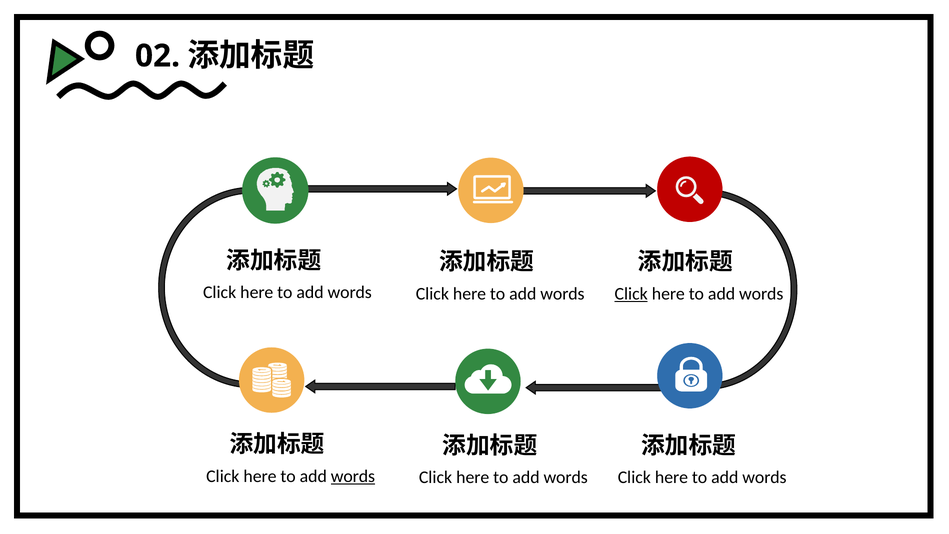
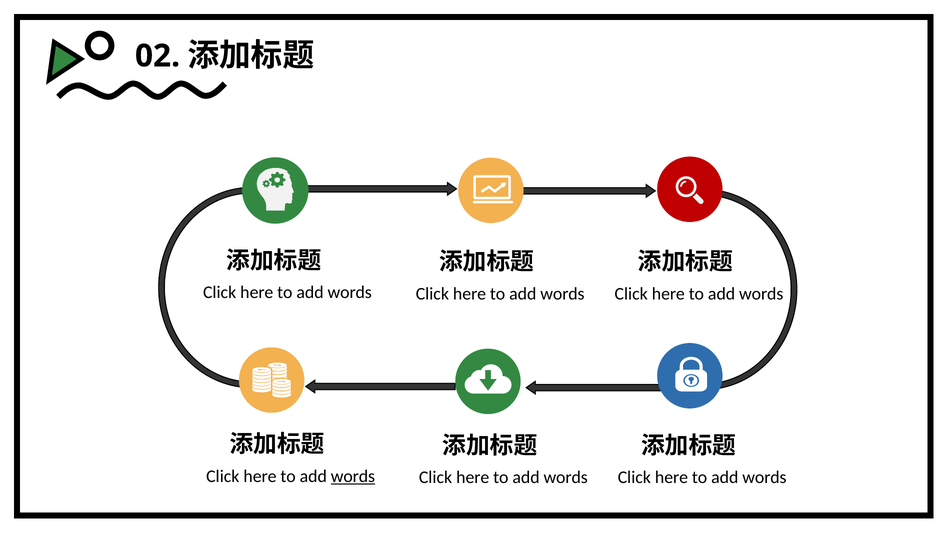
Click underline: present -> none (631, 294)
